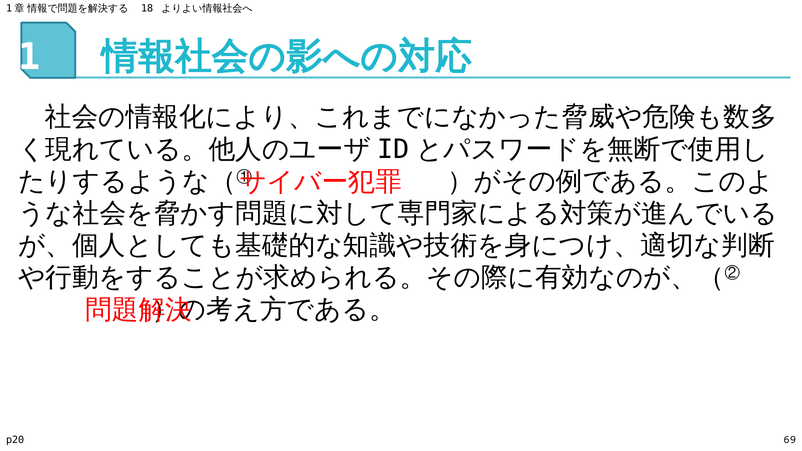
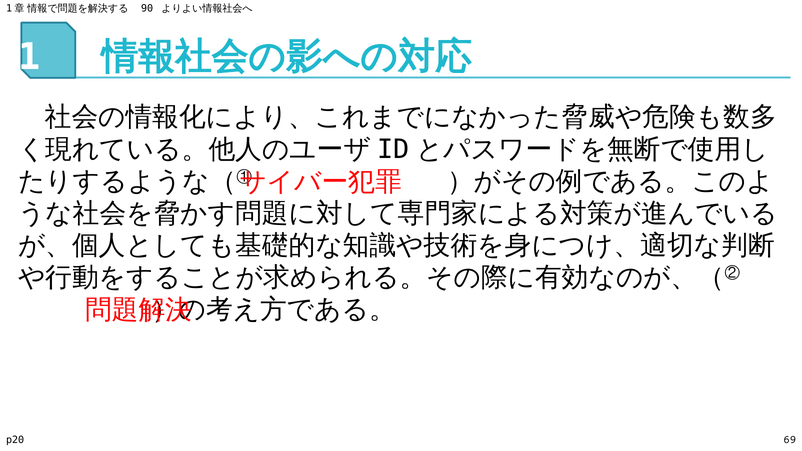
18: 18 -> 90 (147, 8)
